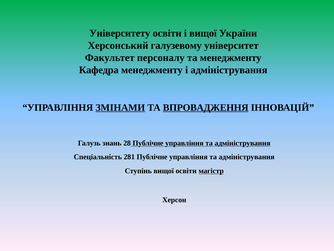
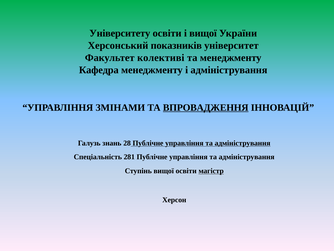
галузевому: галузевому -> показників (176, 45)
персоналу: персоналу -> колективі (161, 58)
ЗМІНАМИ underline: present -> none (120, 107)
